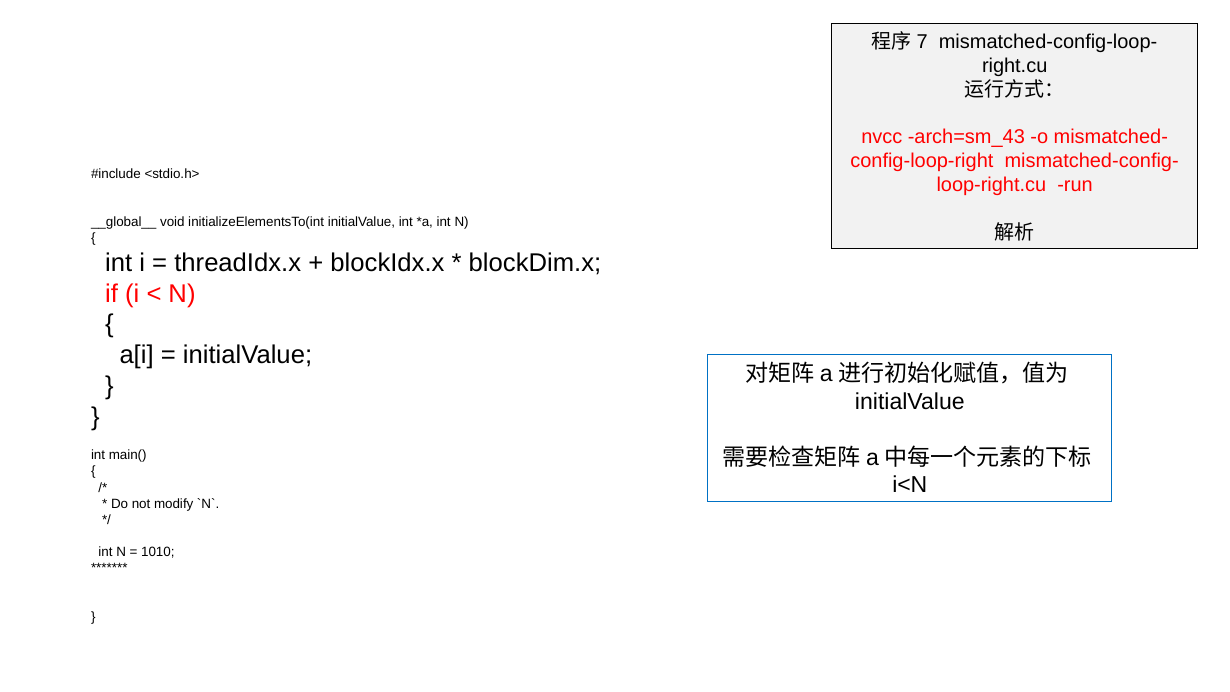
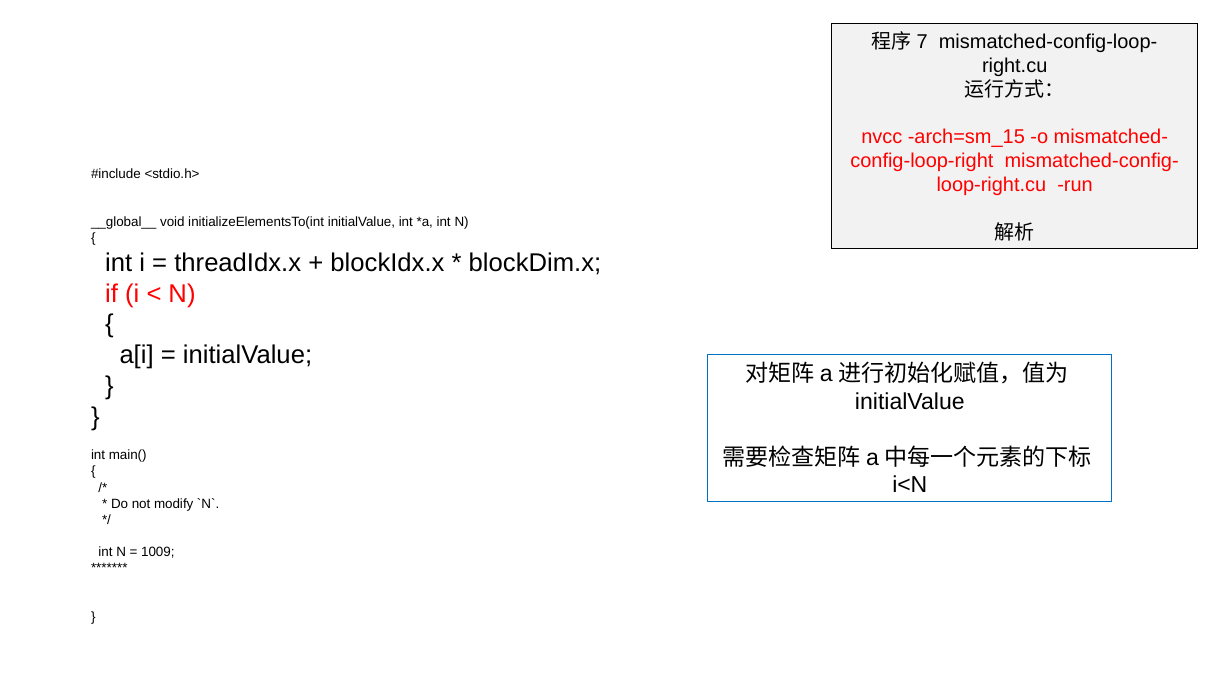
arch=sm_43: arch=sm_43 -> arch=sm_15 (966, 137)
1010: 1010 -> 1009 (158, 552)
